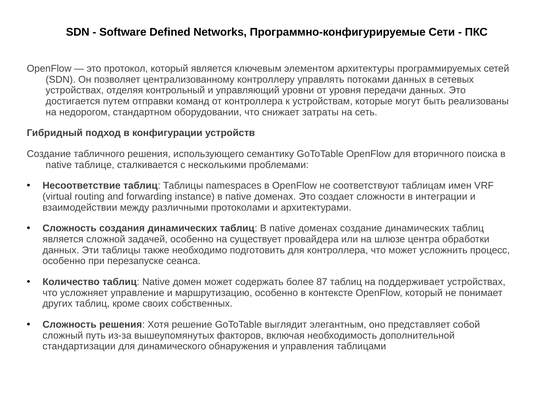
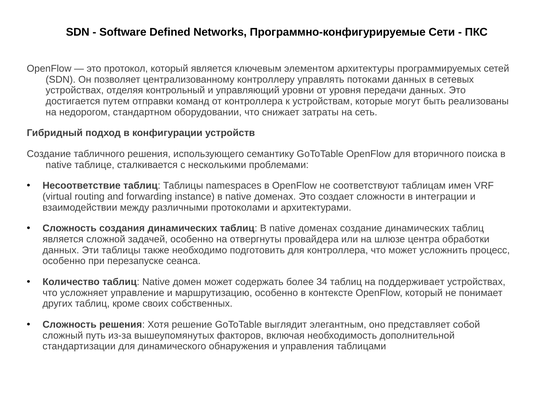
существует: существует -> отвергнуты (256, 239)
87: 87 -> 34 (322, 282)
